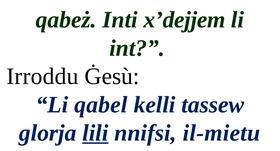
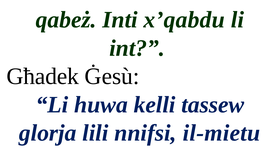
x’dejjem: x’dejjem -> x’qabdu (184, 20)
Irroddu: Irroddu -> Għadek (43, 76)
qabel: qabel -> huwa (101, 105)
lili underline: present -> none (95, 133)
